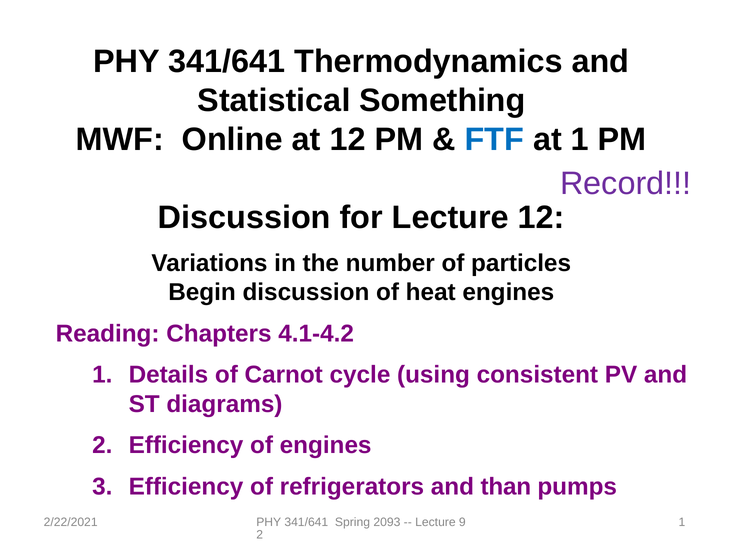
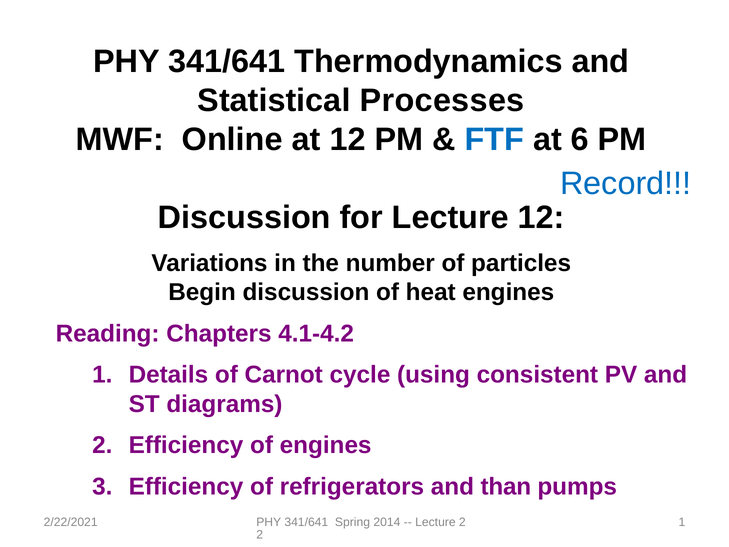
Something: Something -> Processes (442, 101)
at 1: 1 -> 6 (580, 139)
Record colour: purple -> blue (626, 183)
2093: 2093 -> 2014 (387, 522)
Lecture 9: 9 -> 2 (462, 522)
